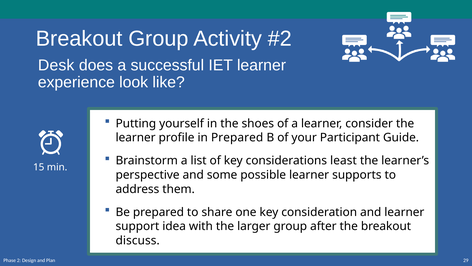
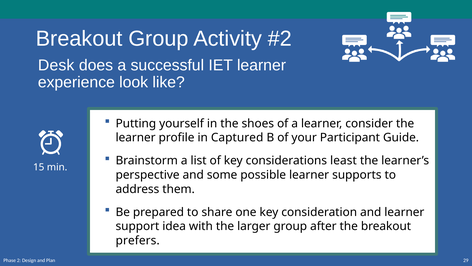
in Prepared: Prepared -> Captured (237, 137)
discuss: discuss -> prefers (138, 240)
